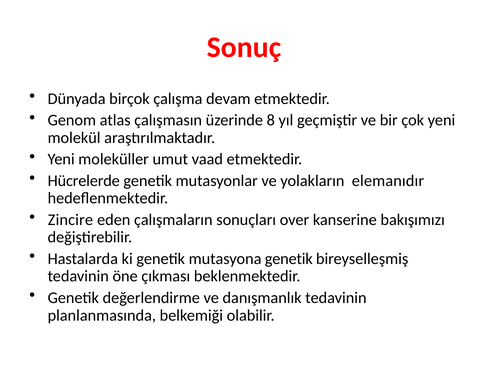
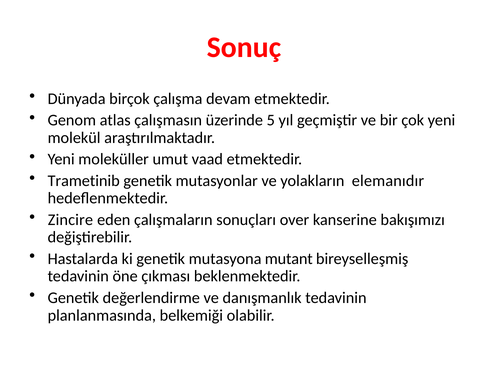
8: 8 -> 5 (271, 120)
Hücrelerde: Hücrelerde -> Trametinib (84, 181)
mutasyona genetik: genetik -> mutant (289, 259)
